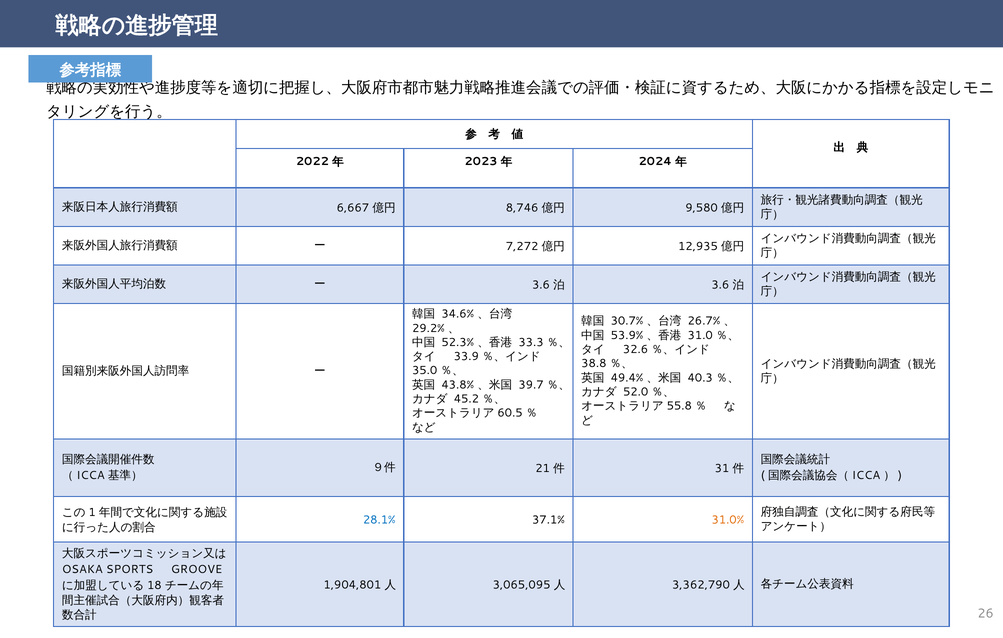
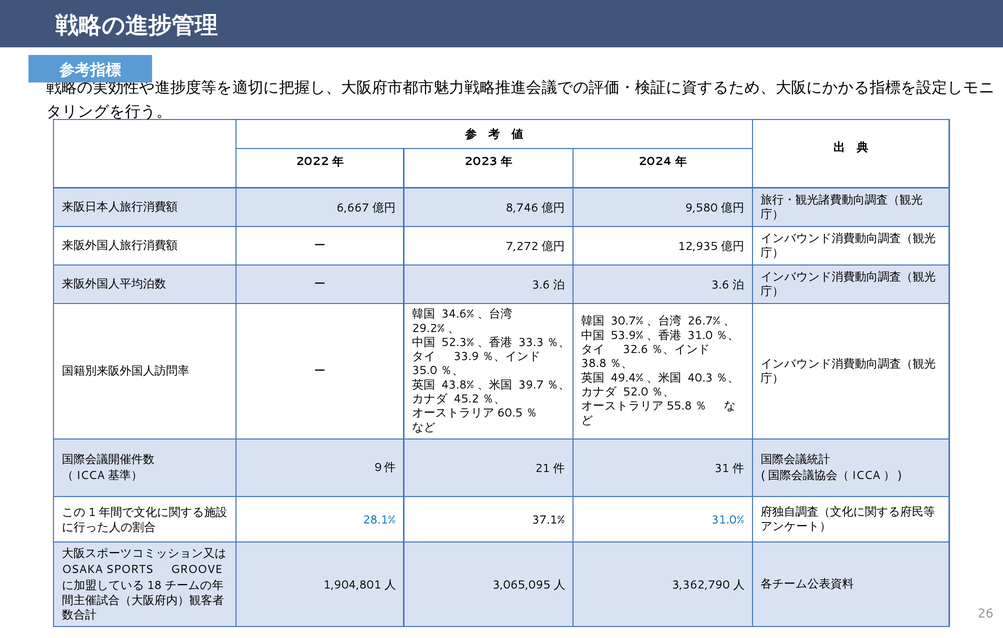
31.0% colour: orange -> blue (728, 520)
